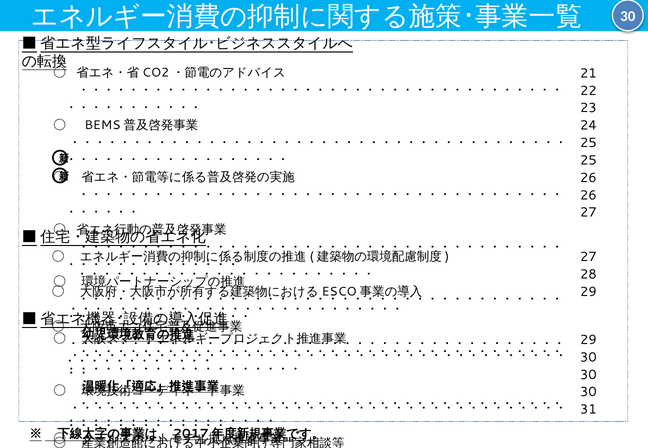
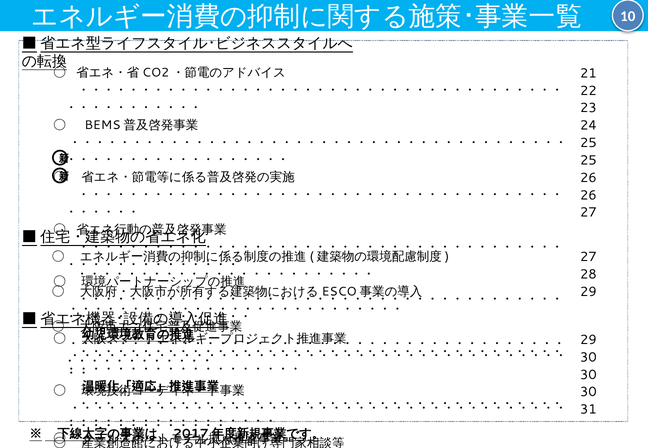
30: 30 -> 10 (628, 16)
